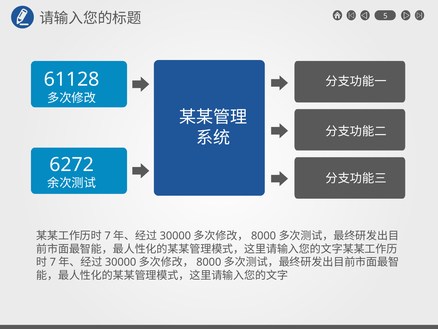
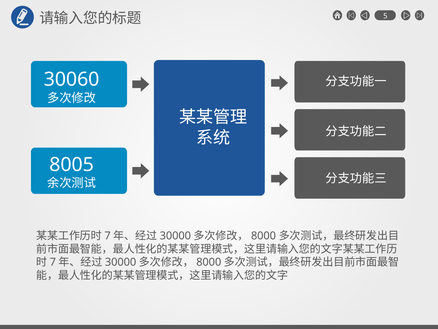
61128: 61128 -> 30060 (72, 79)
6272: 6272 -> 8005 (72, 164)
